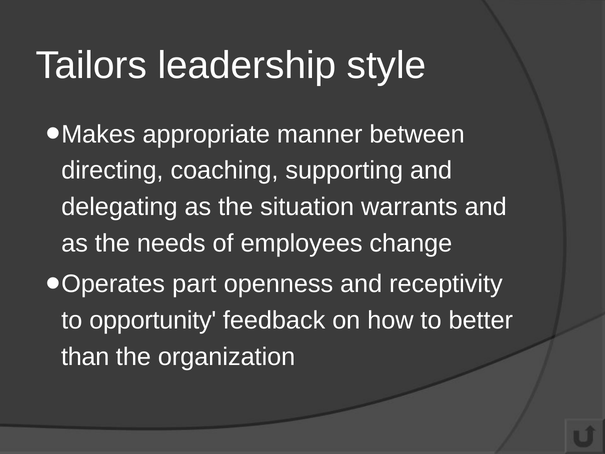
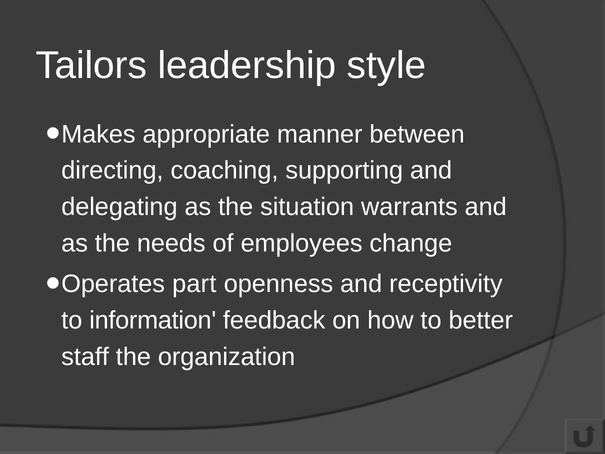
opportunity: opportunity -> information (153, 320)
than: than -> staff (85, 357)
